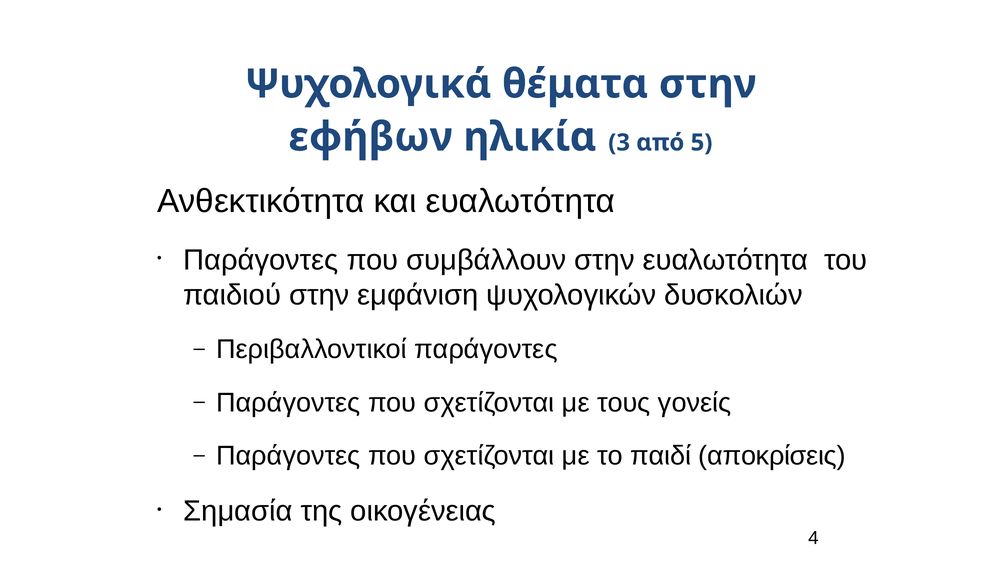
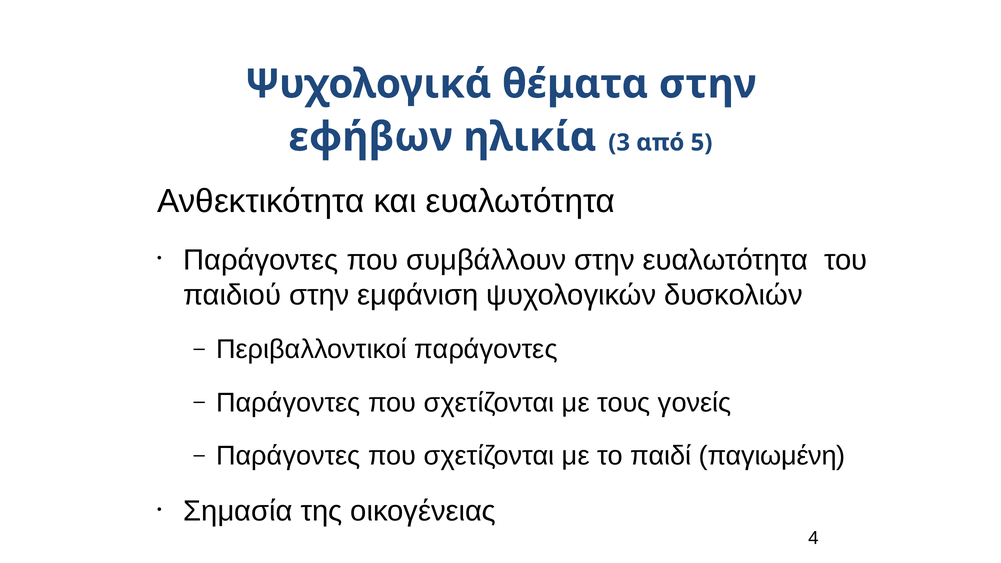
αποκρίσεις: αποκρίσεις -> παγιωμένη (772, 456)
